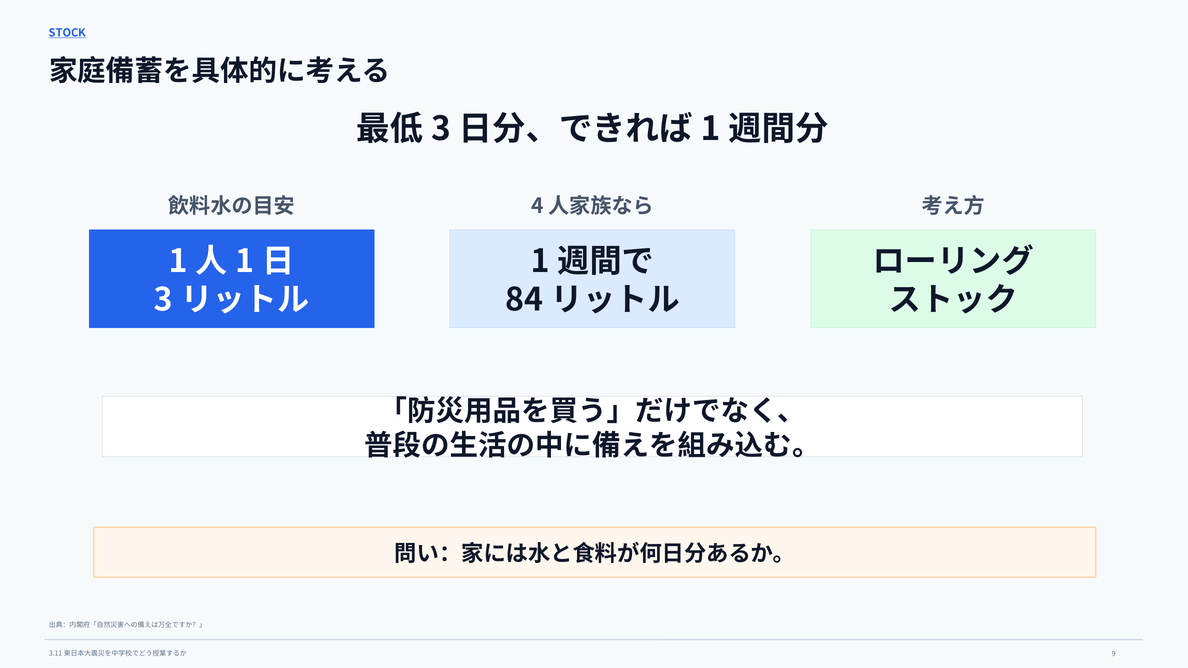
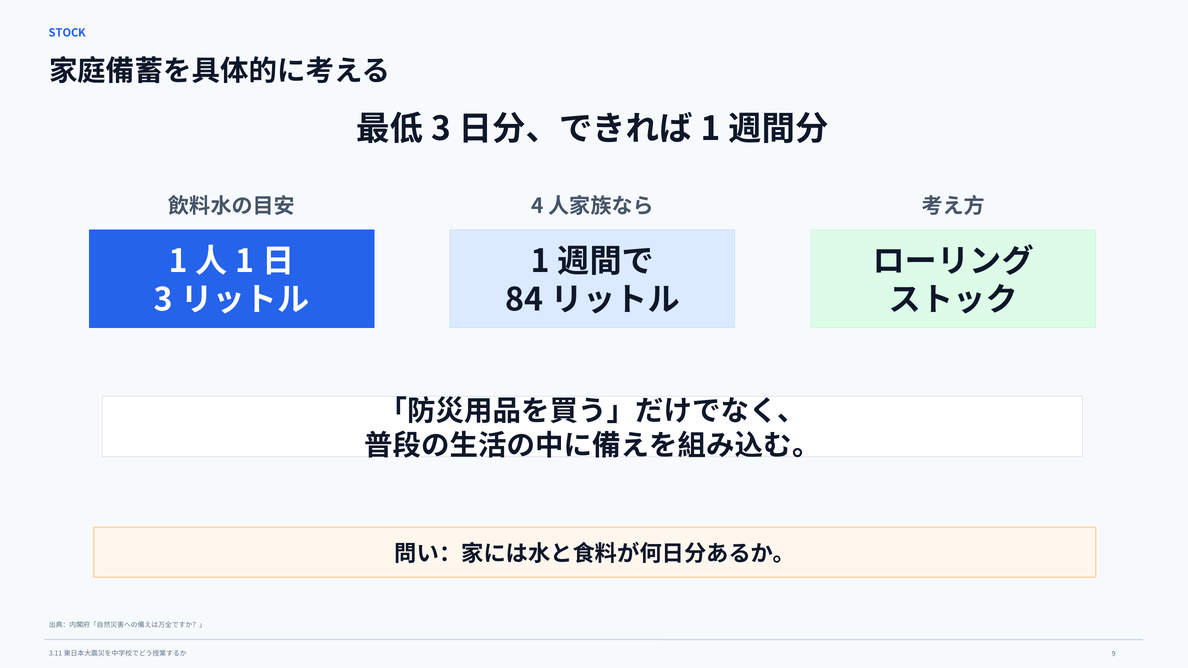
STOCK underline: present -> none (67, 33)
